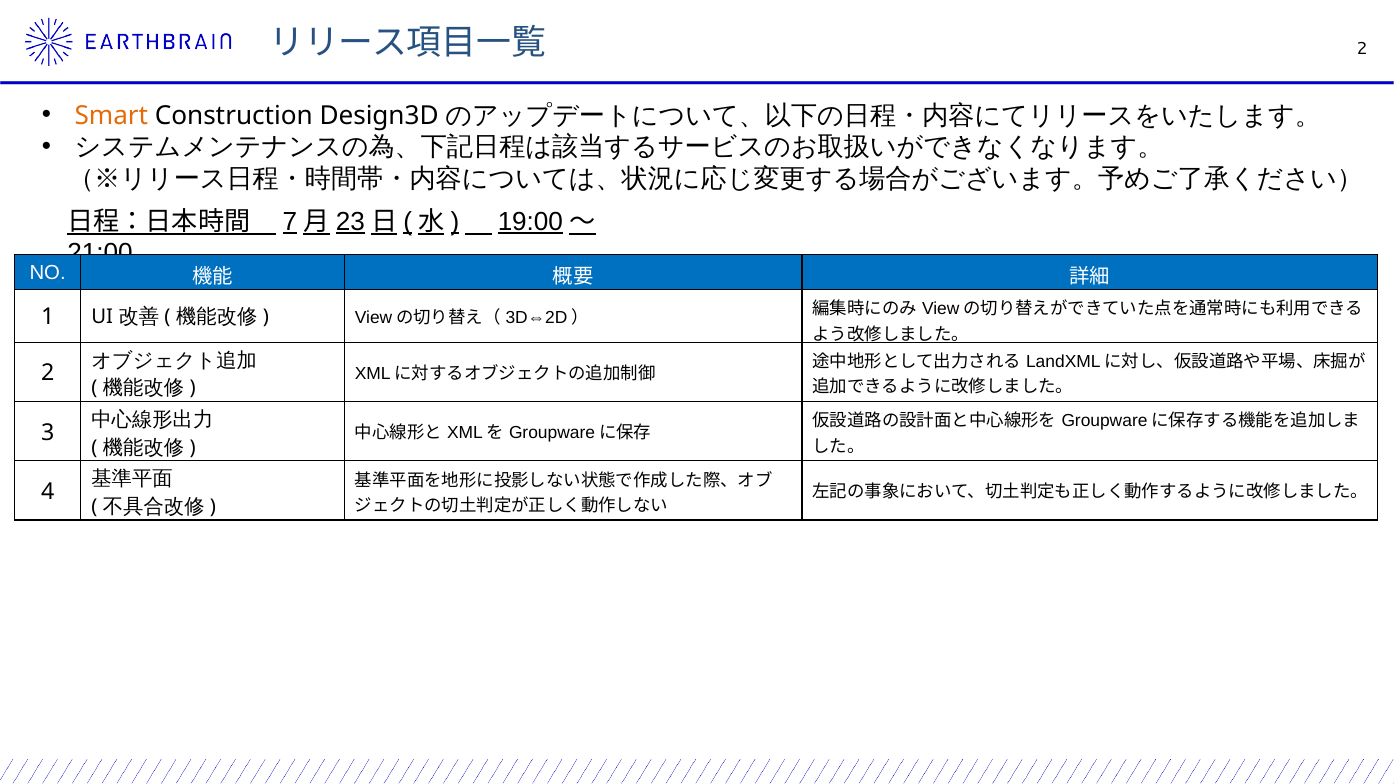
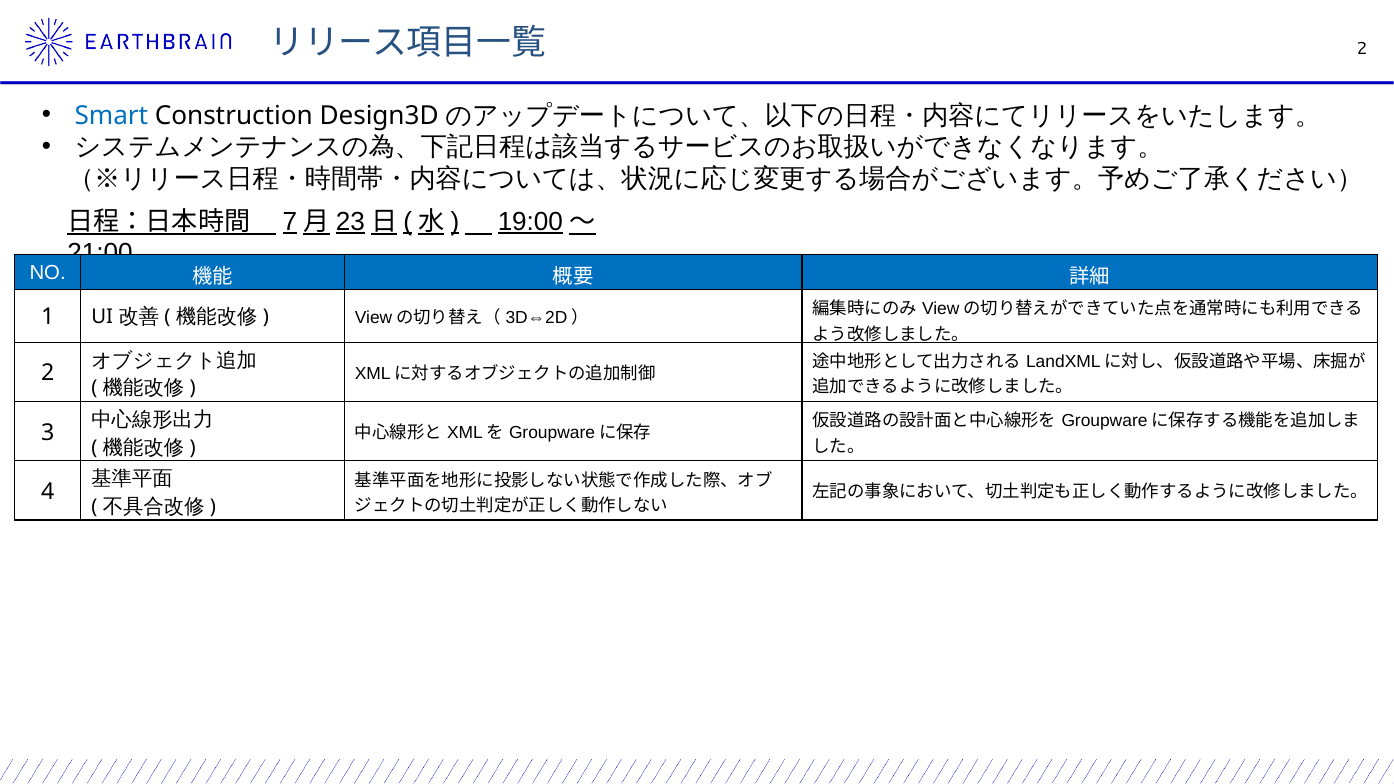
Smart colour: orange -> blue (111, 116)
